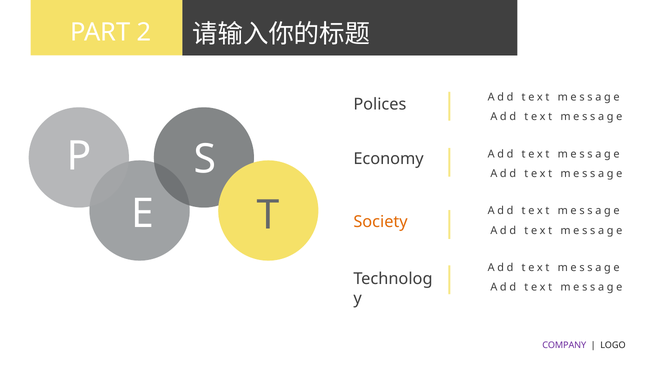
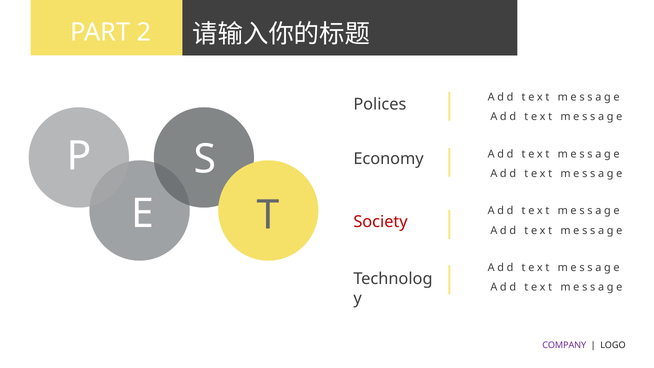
Society colour: orange -> red (381, 222)
